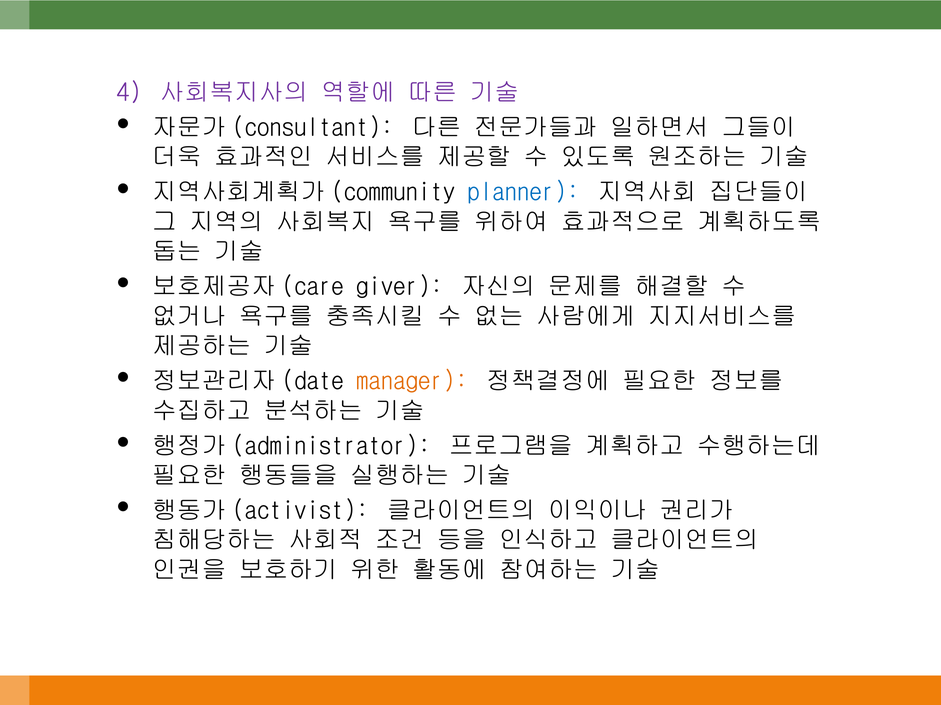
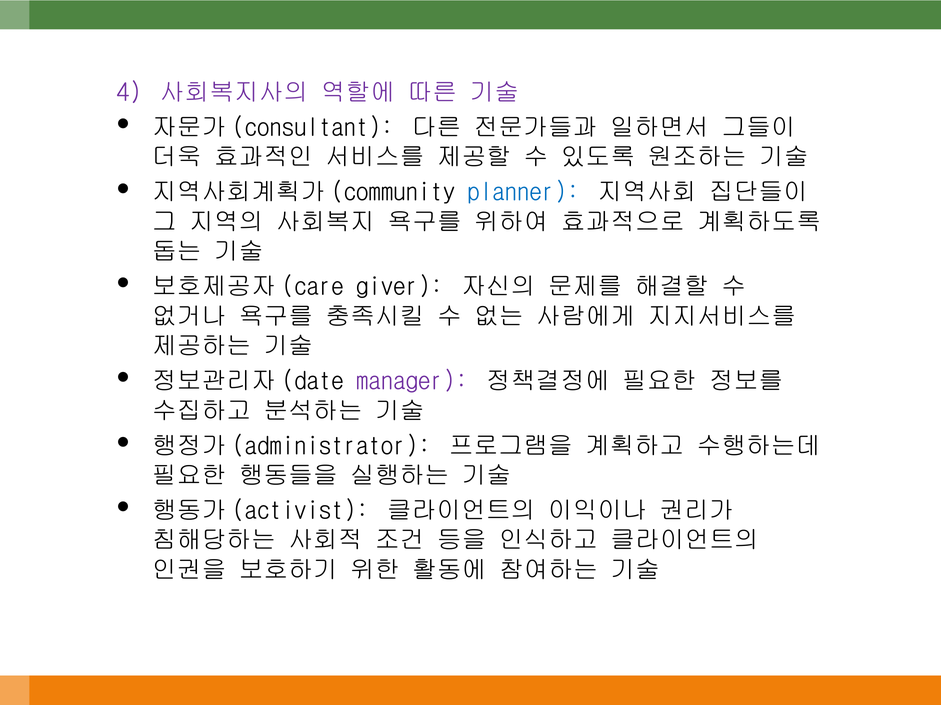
manager colour: orange -> purple (412, 382)
